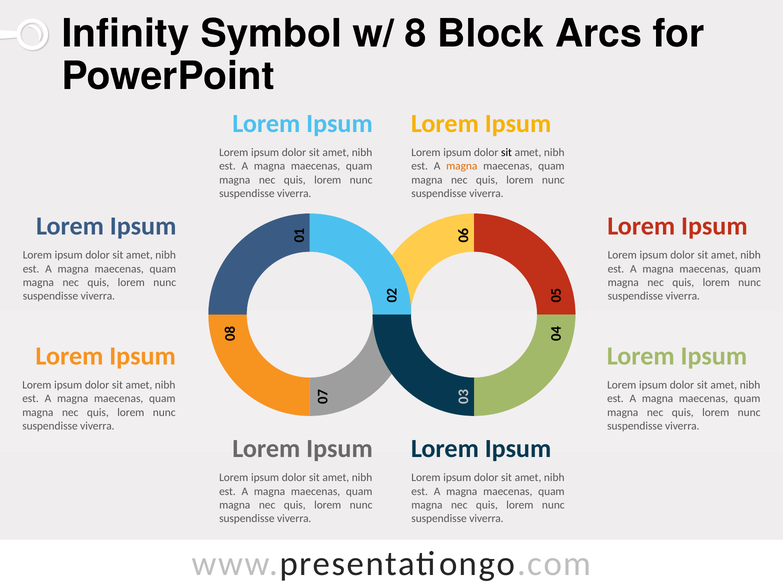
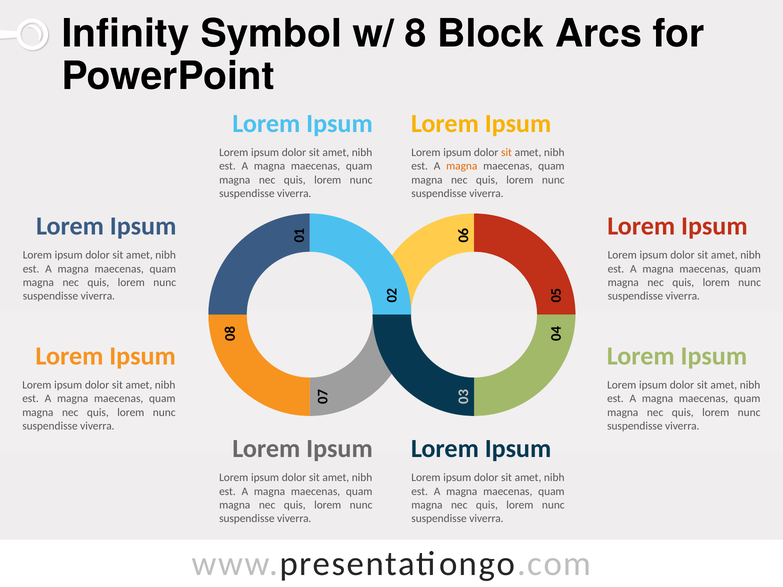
sit colour: black -> orange (507, 153)
